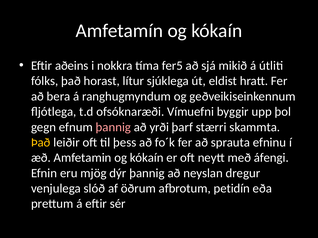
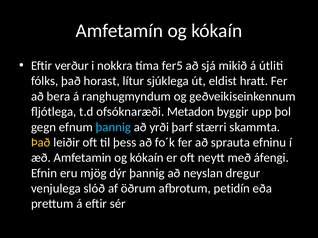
aðeins: aðeins -> verður (72, 66)
Vímuefni: Vímuefni -> Metadon (191, 112)
þannig colour: pink -> light blue (113, 127)
